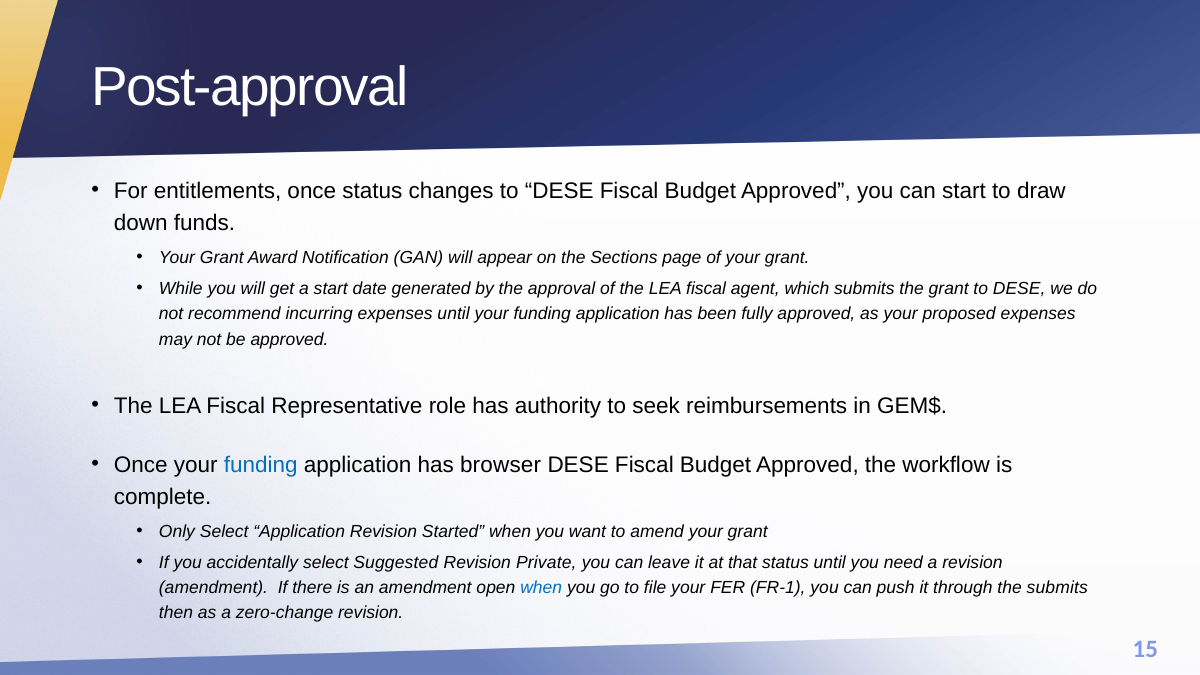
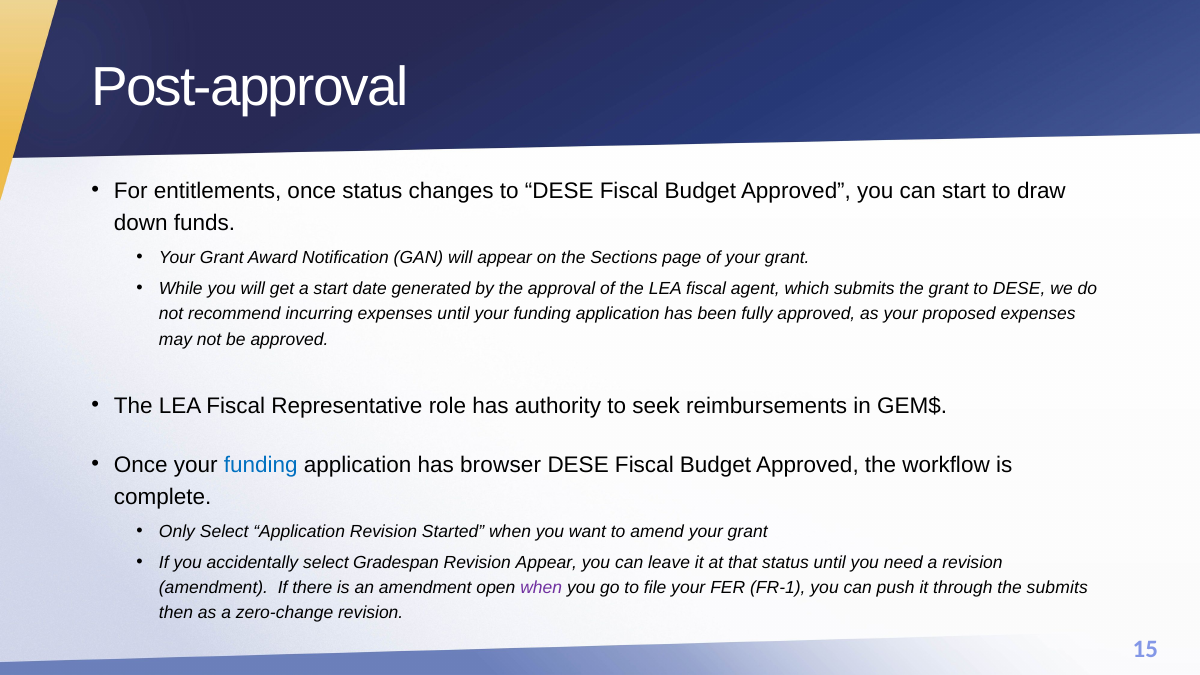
Suggested: Suggested -> Gradespan (396, 563)
Revision Private: Private -> Appear (546, 563)
when colour: blue -> purple (541, 588)
